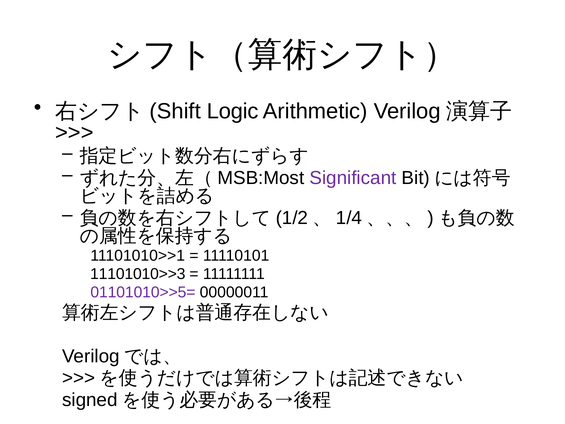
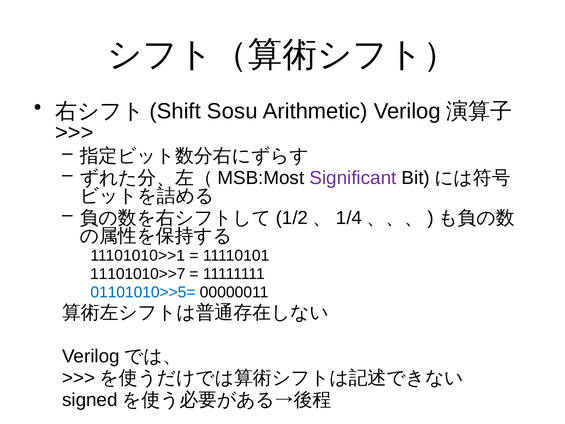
Logic: Logic -> Sosu (232, 111)
11101010>>3: 11101010>>3 -> 11101010>>7 (138, 274)
01101010>>5= colour: purple -> blue (143, 292)
